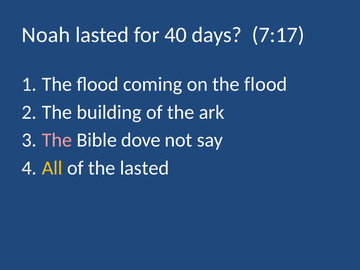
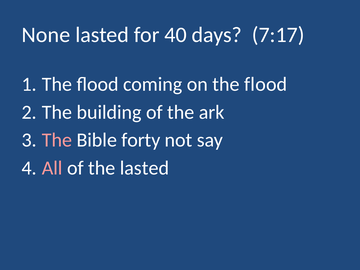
Noah: Noah -> None (46, 35)
dove: dove -> forty (141, 140)
All colour: yellow -> pink (52, 168)
